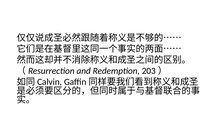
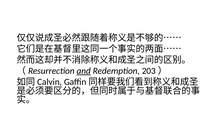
and underline: none -> present (84, 71)
